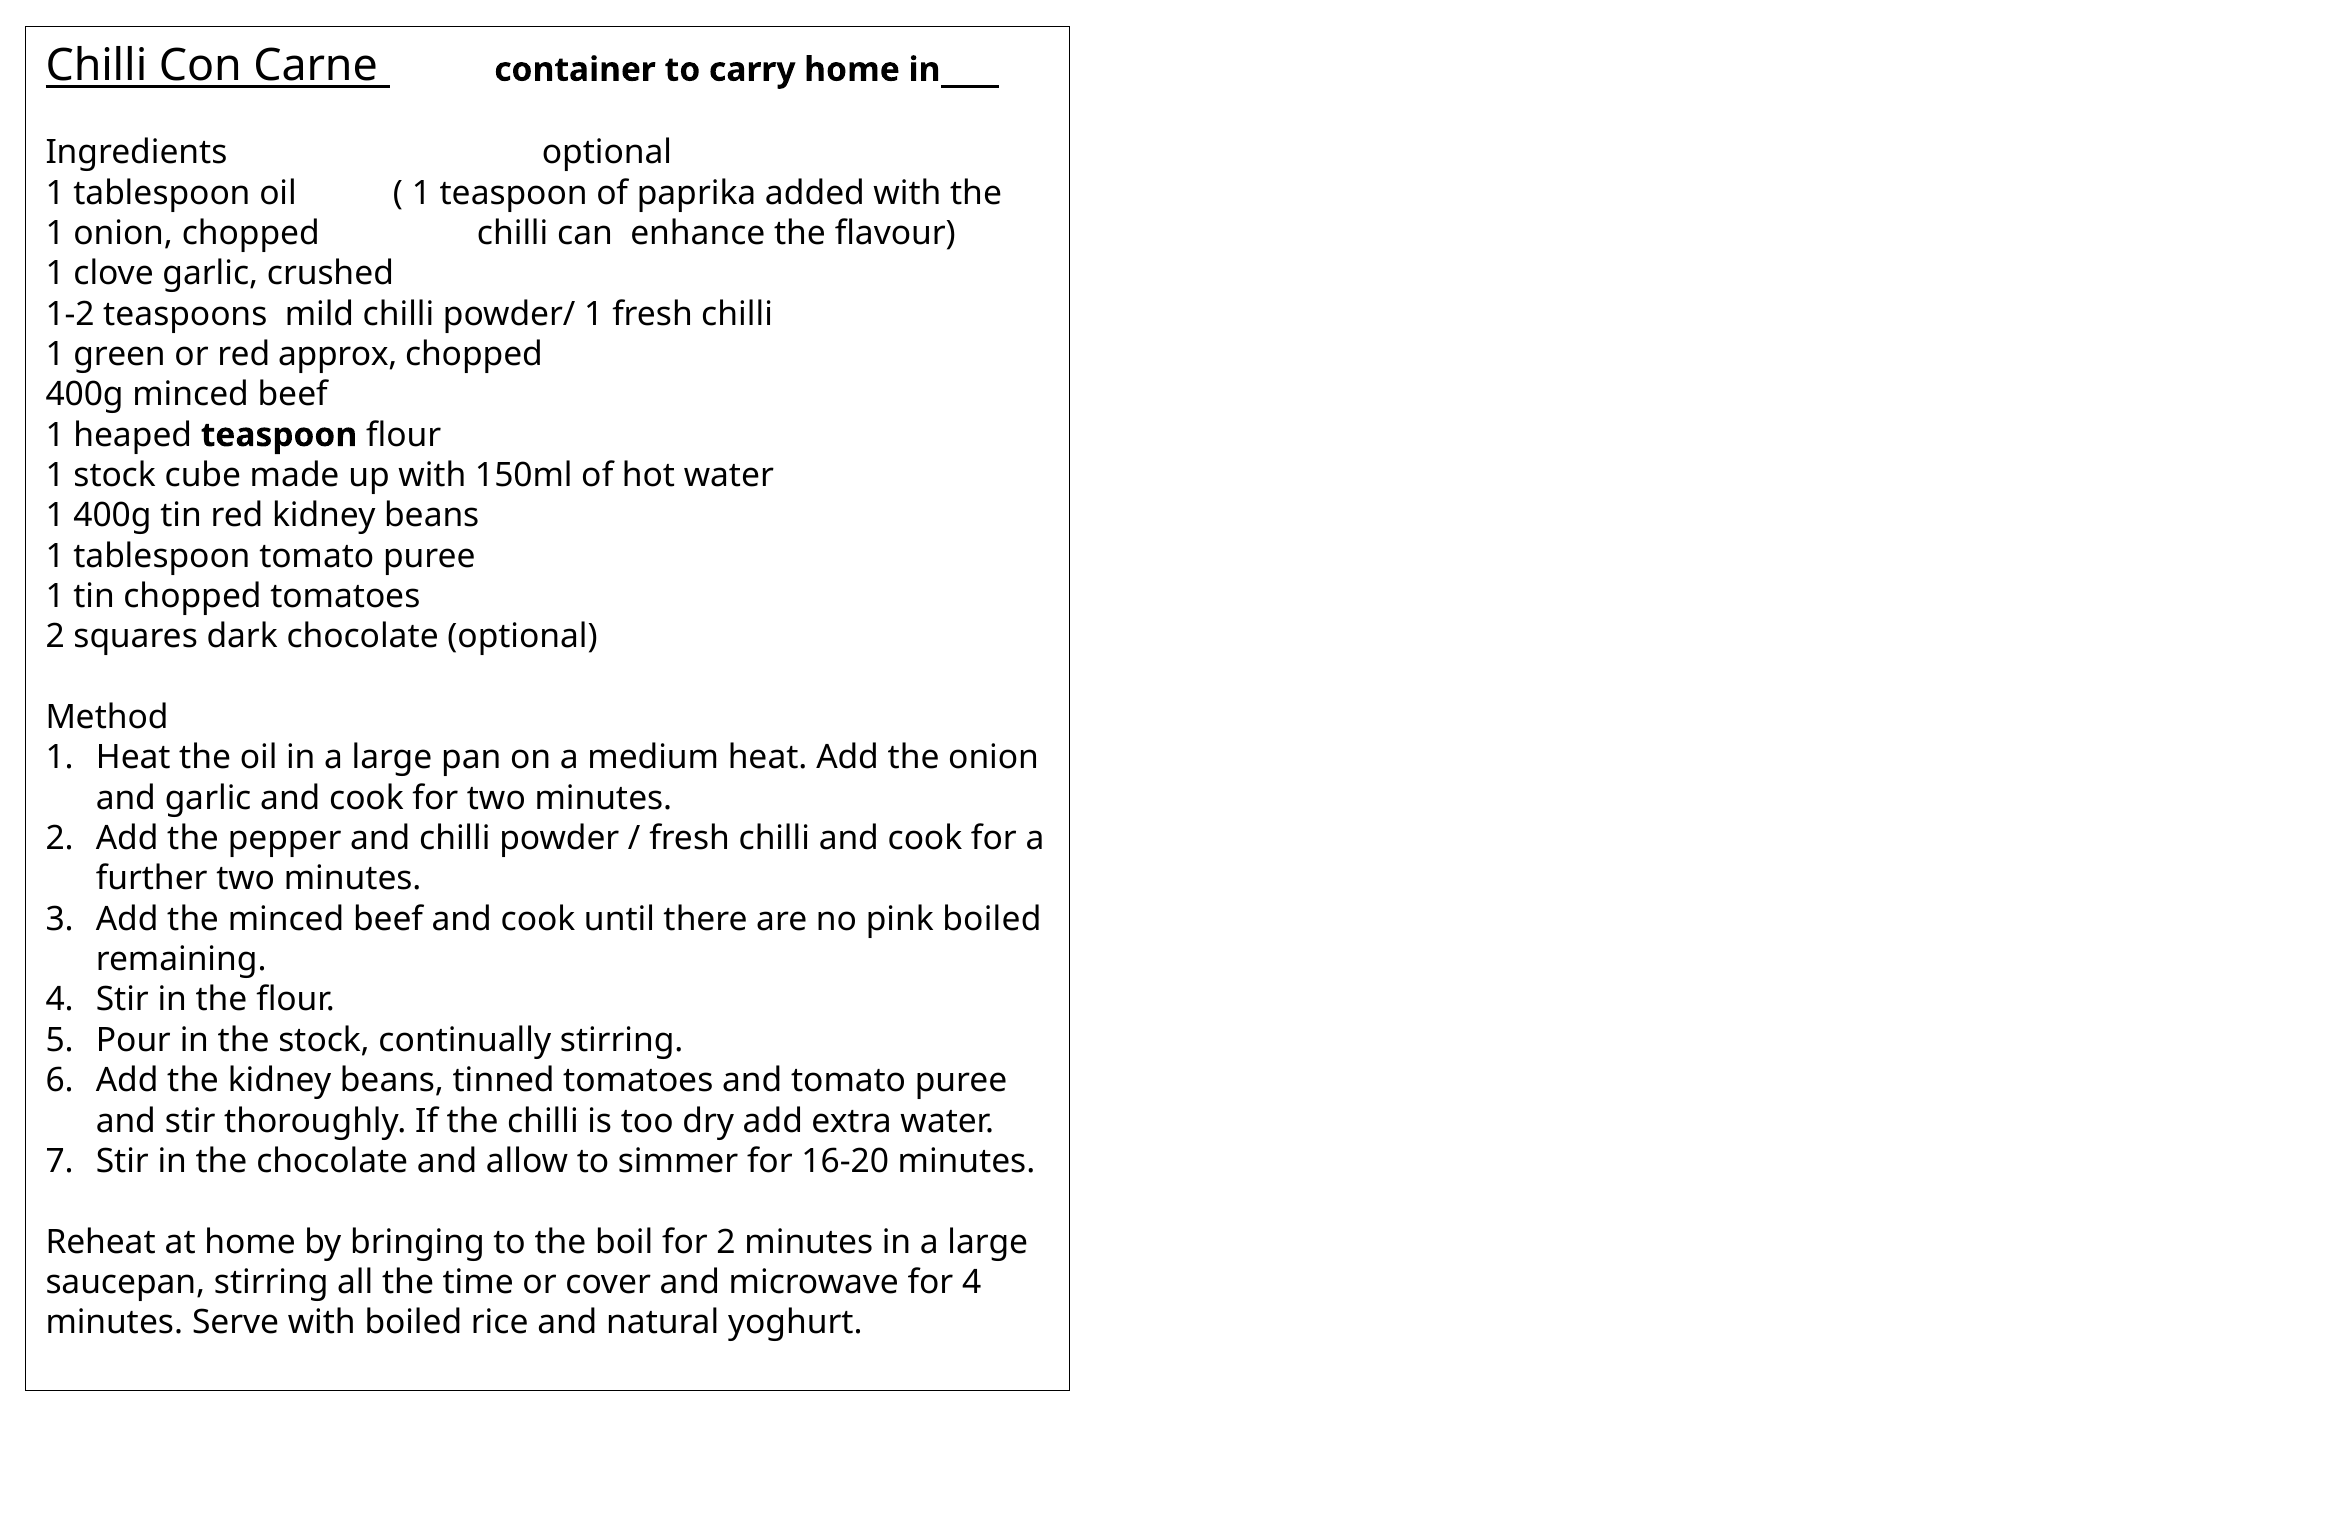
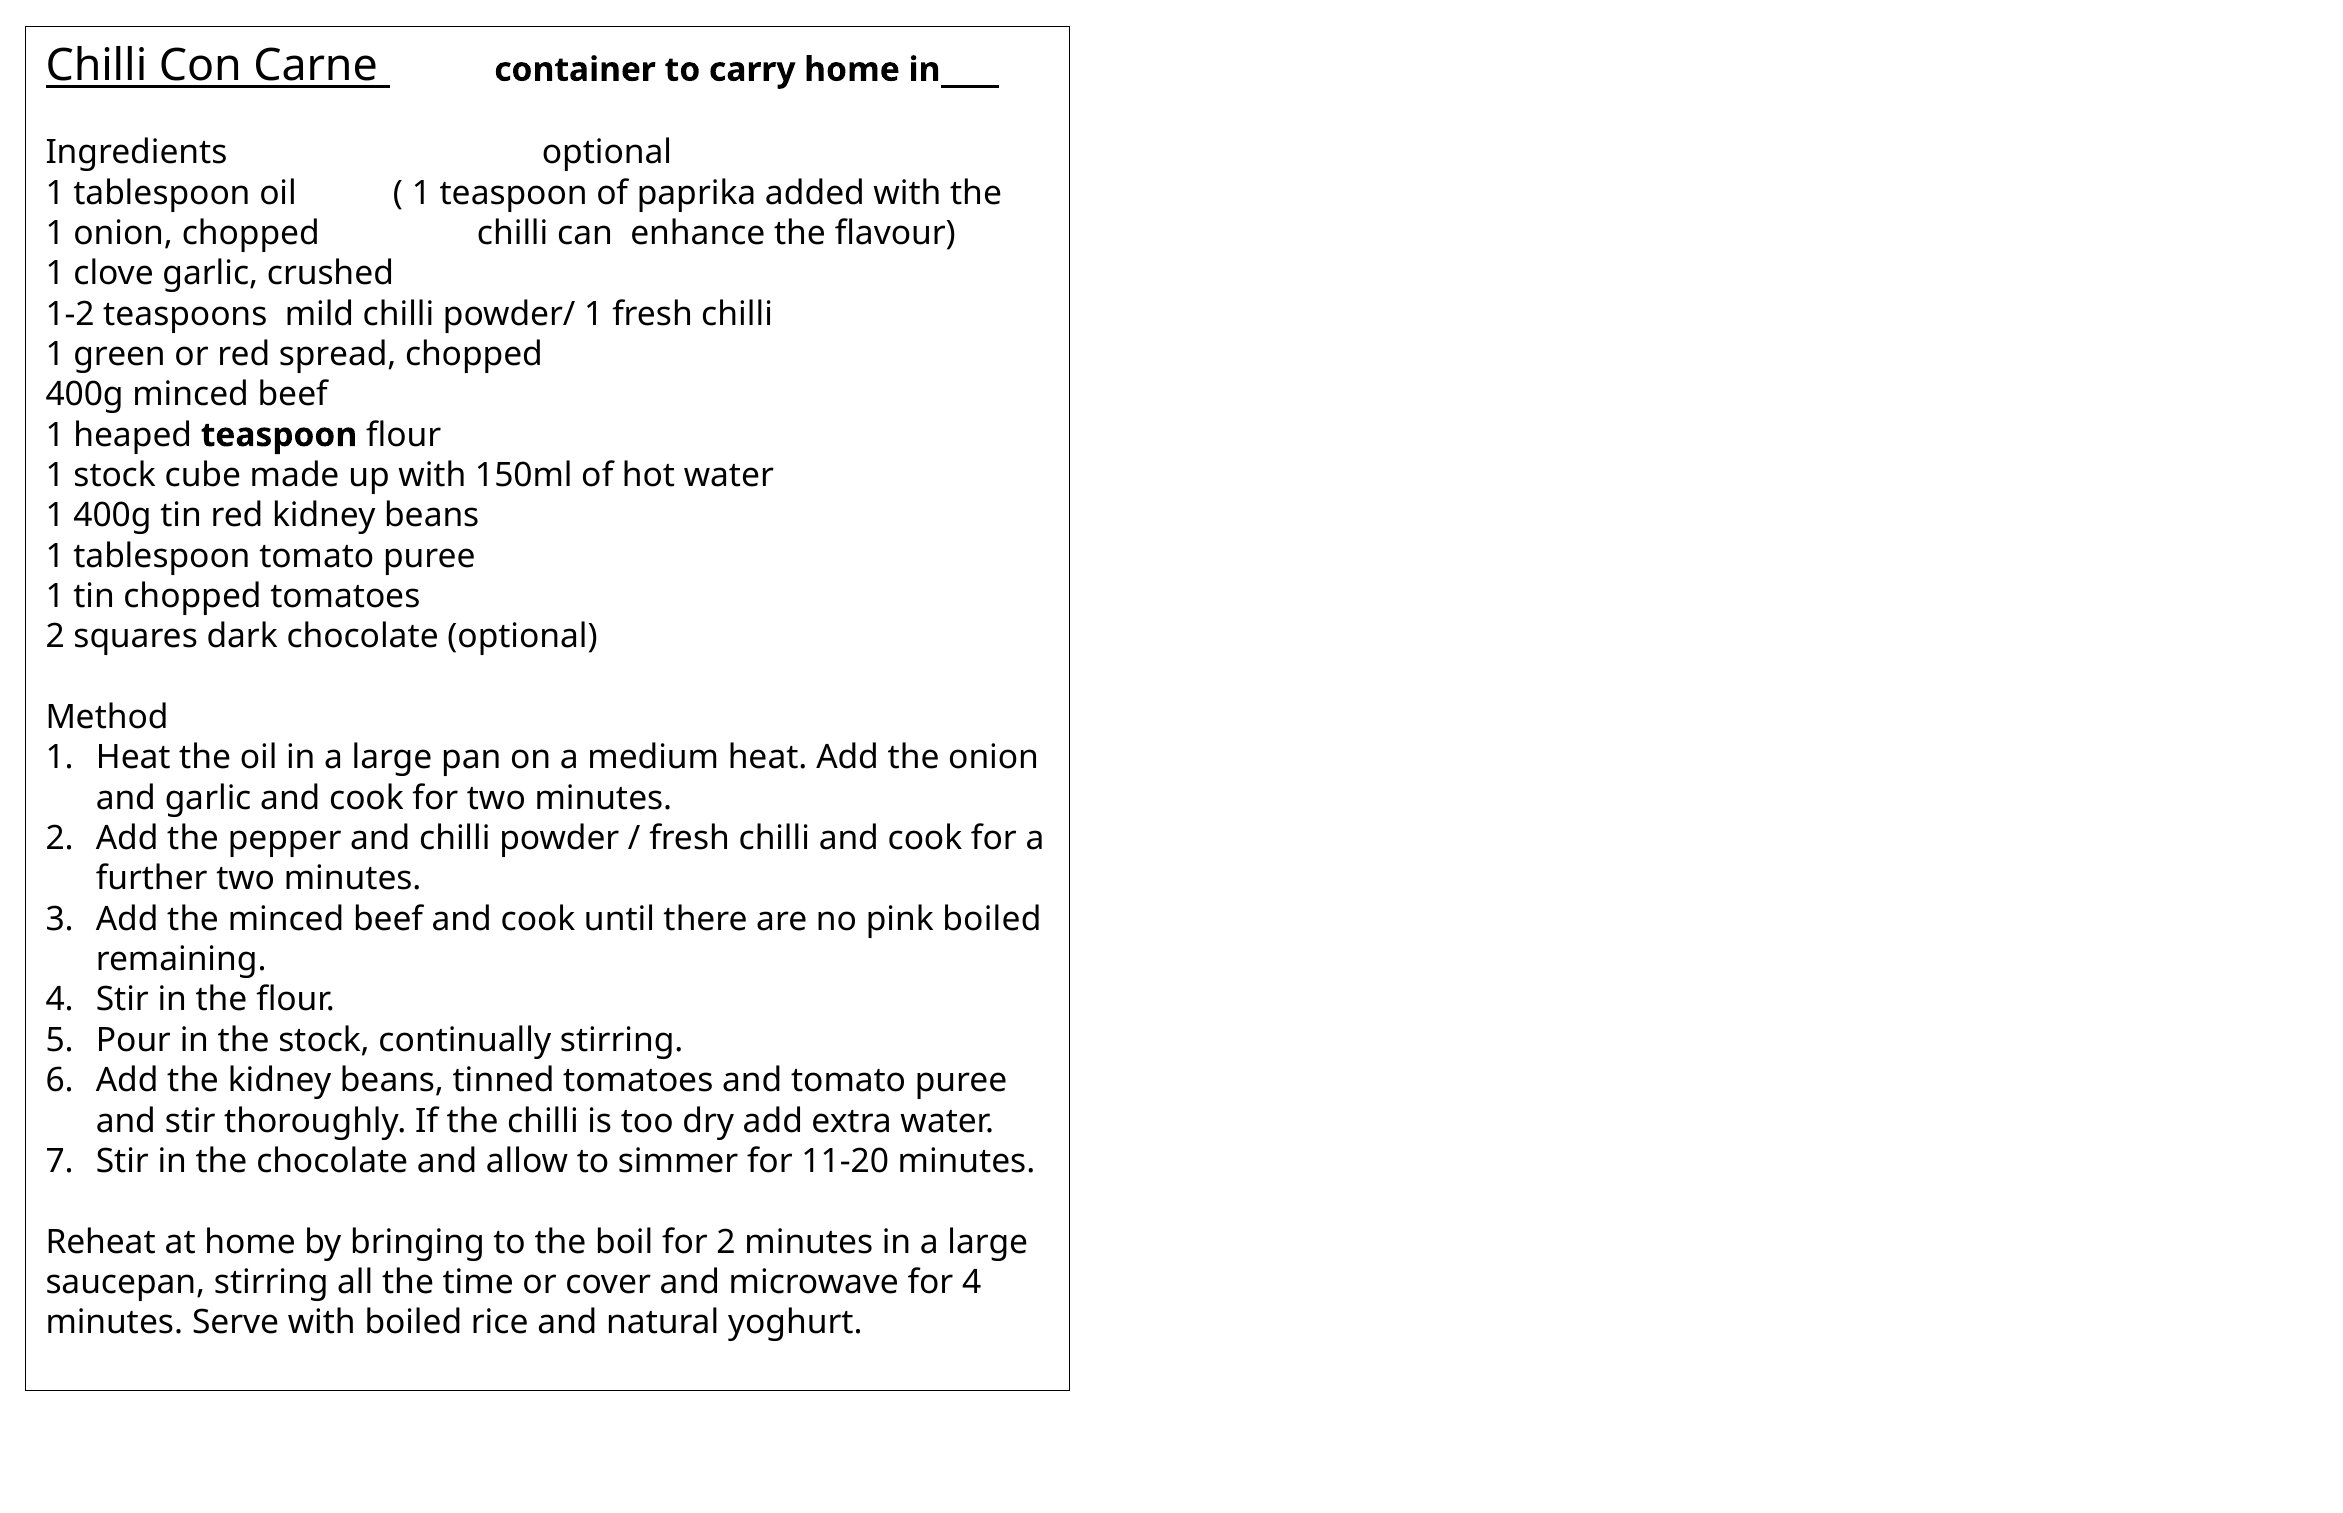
approx: approx -> spread (338, 354)
16-20: 16-20 -> 11-20 (845, 1161)
